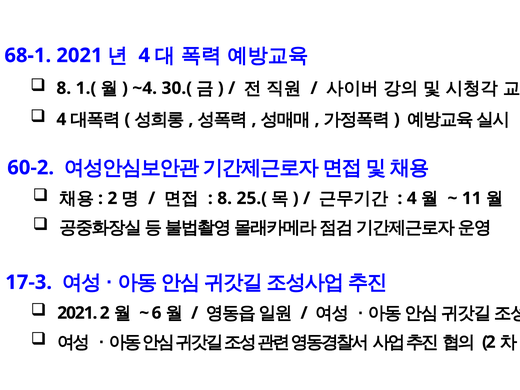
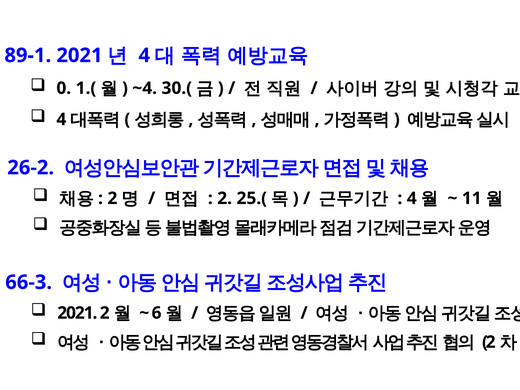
68-1: 68-1 -> 89-1 (28, 55)
8: 8 -> 0 (64, 88)
60-2: 60-2 -> 26-2 (31, 168)
8: 8 -> 2 (225, 198)
17-3: 17-3 -> 66-3 (29, 282)
